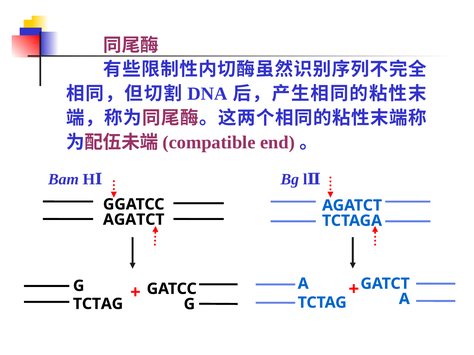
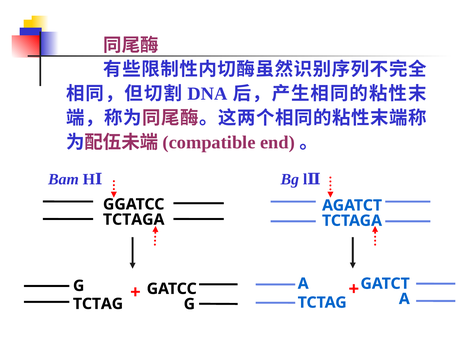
AGATCT: AGATCT -> TCTAGA (134, 220)
